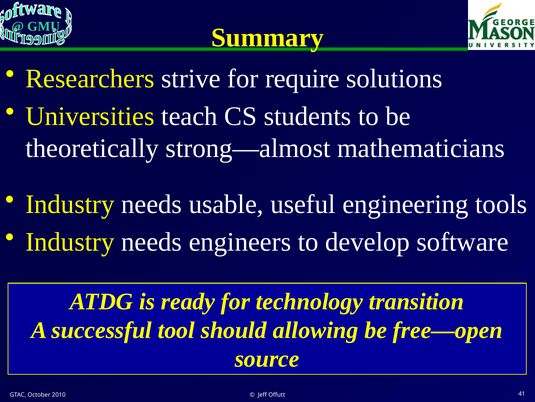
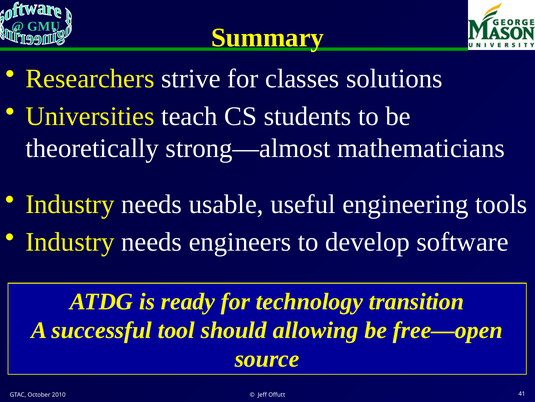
require: require -> classes (302, 79)
